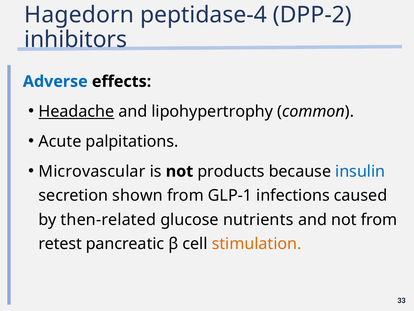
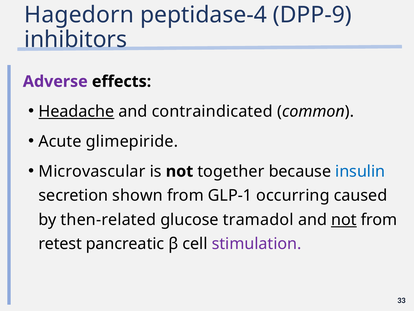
DPP-2: DPP-2 -> DPP-9 (312, 15)
Adverse colour: blue -> purple (55, 81)
lipohypertrophy: lipohypertrophy -> contraindicated (212, 111)
palpitations: palpitations -> glimepiride (132, 141)
products: products -> together (231, 171)
infections: infections -> occurring (293, 195)
nutrients: nutrients -> tramadol (258, 219)
not underline: none -> present (344, 219)
stimulation colour: orange -> purple (257, 244)
